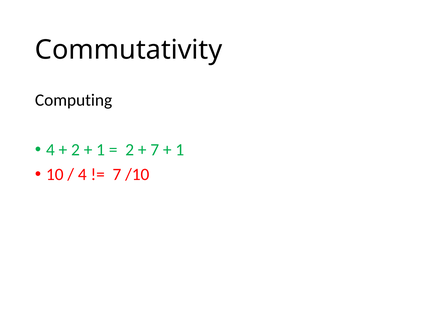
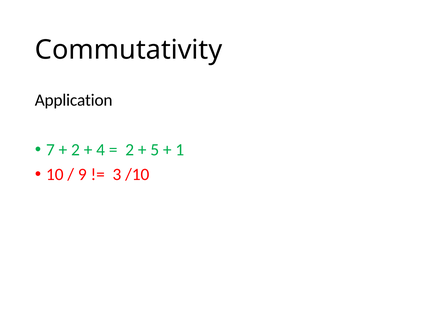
Computing: Computing -> Application (74, 100)
4: 4 -> 7 (50, 150)
1: 1 -> 4 (101, 150)
7: 7 -> 5 (155, 150)
4: 4 -> 9 (82, 175)
7: 7 -> 3 (117, 175)
